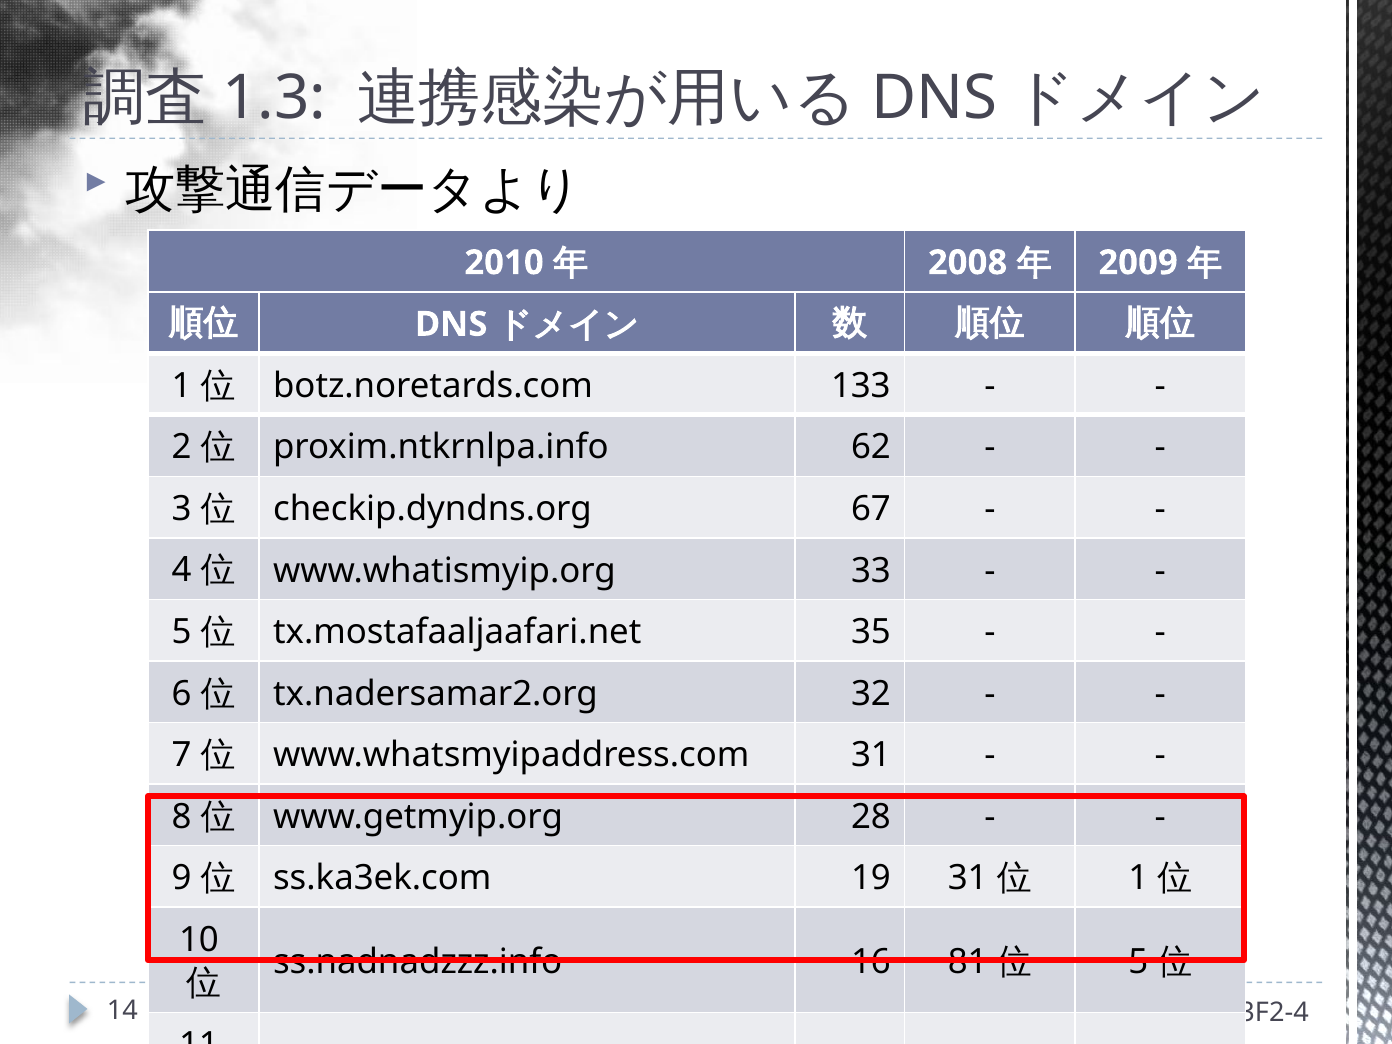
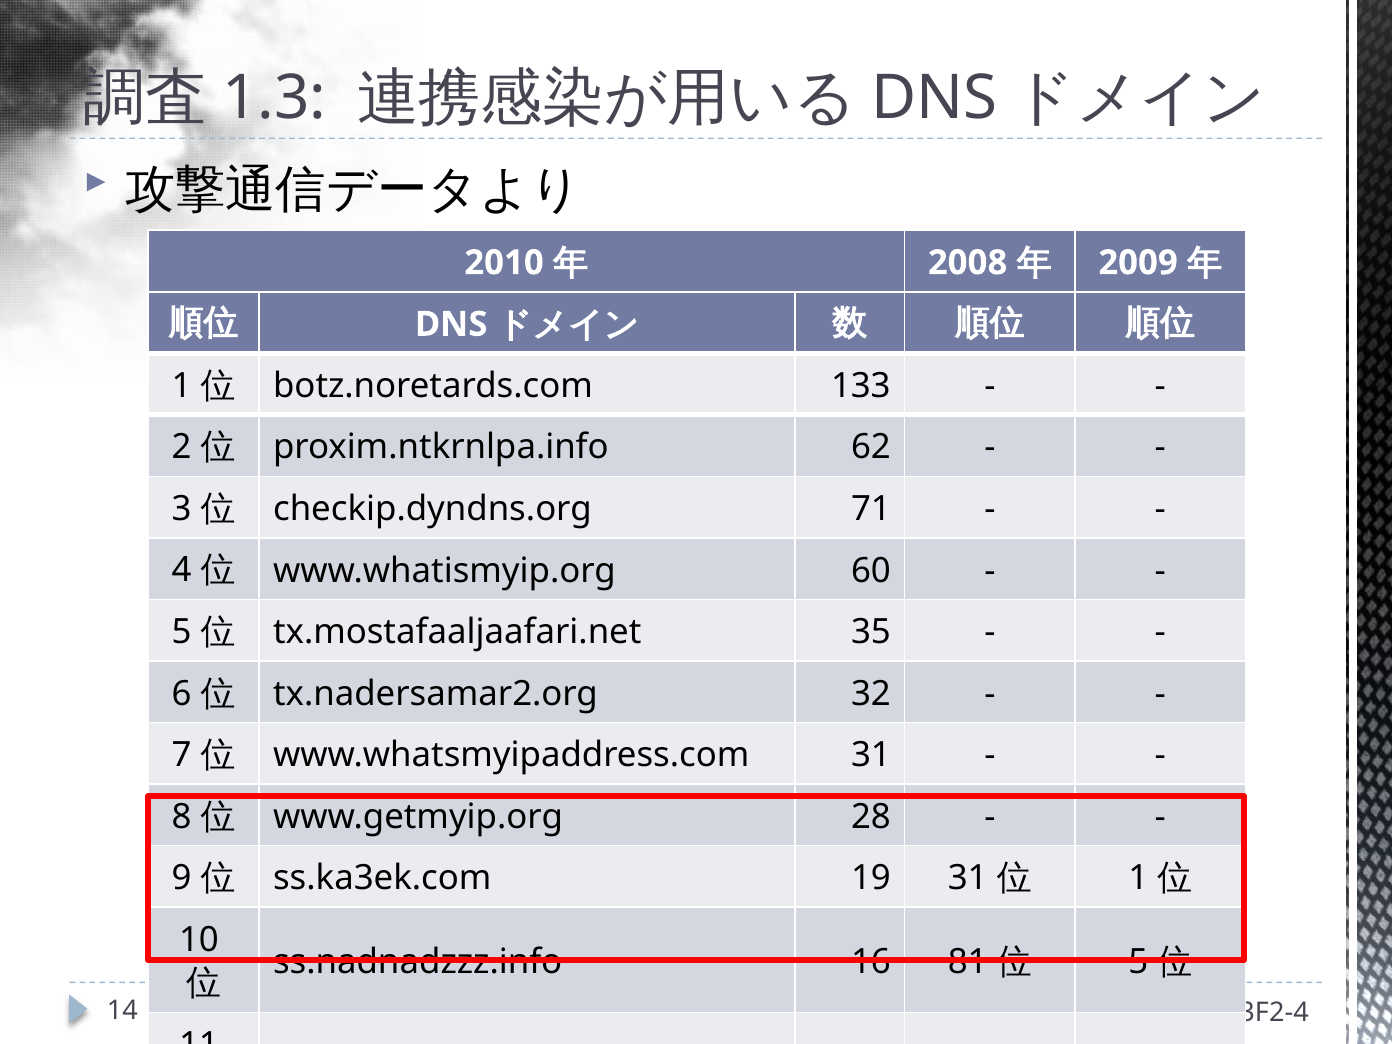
67: 67 -> 71 (871, 509)
33: 33 -> 60 (871, 571)
